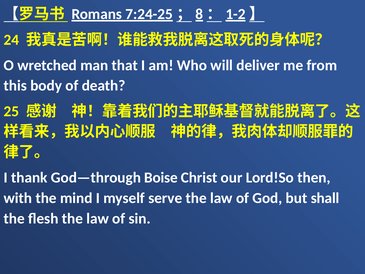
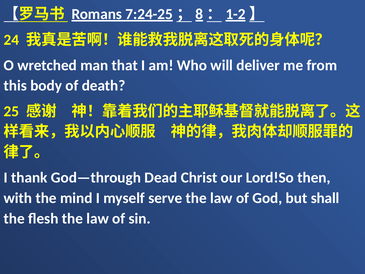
Boise: Boise -> Dead (161, 178)
